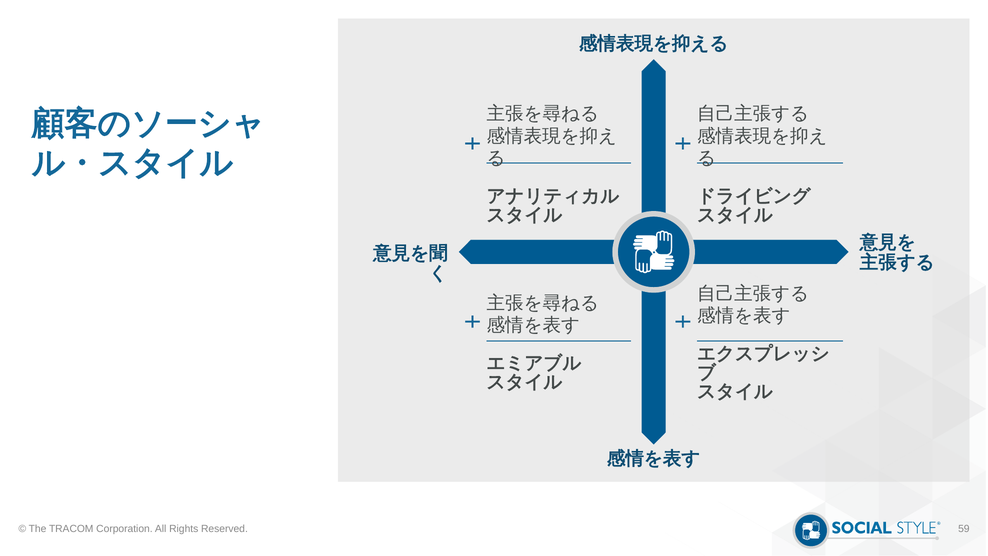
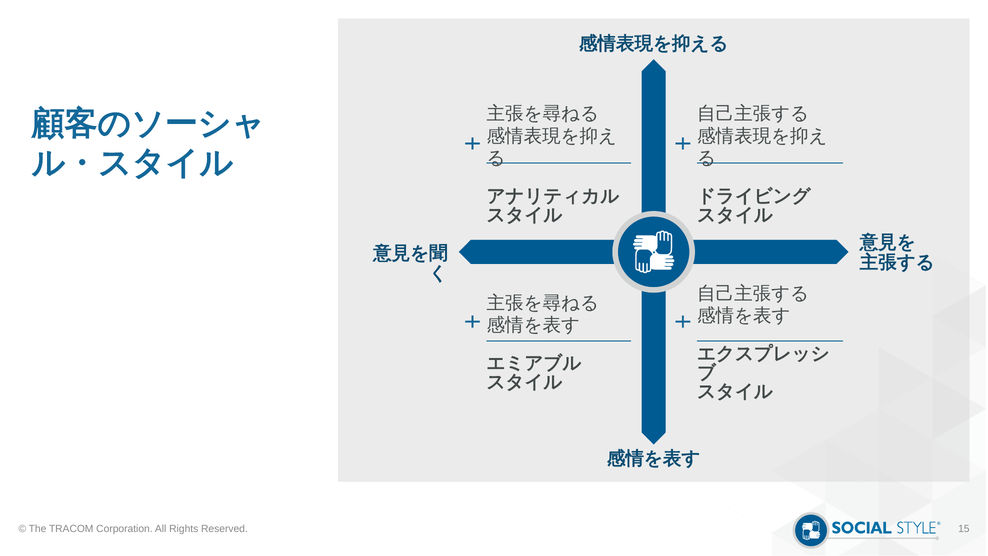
59: 59 -> 15 (964, 529)
